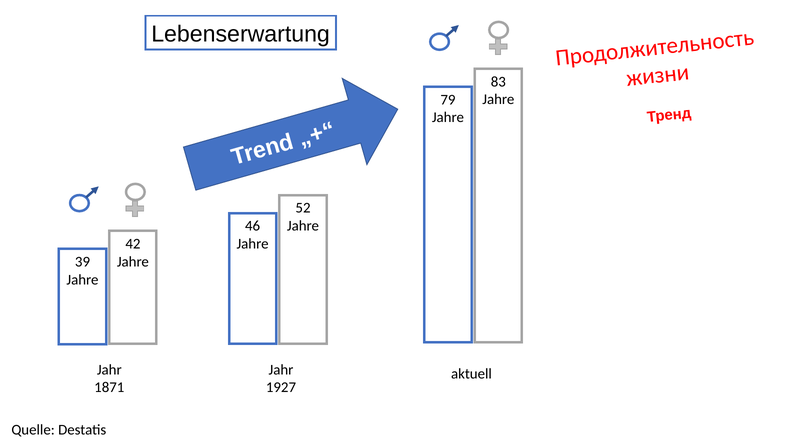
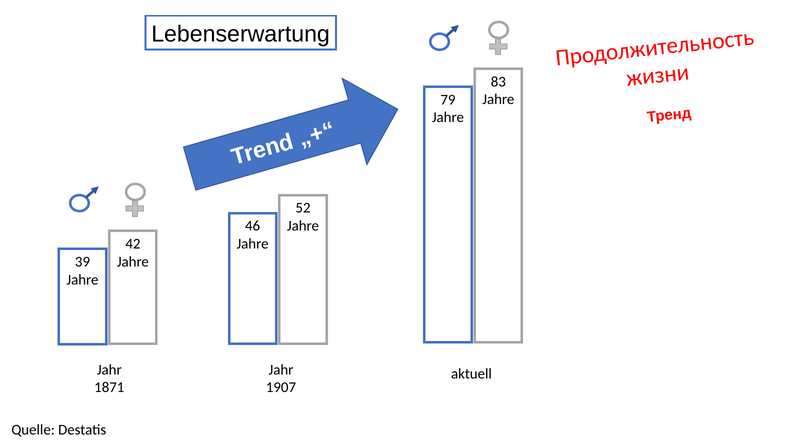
1927: 1927 -> 1907 (281, 388)
